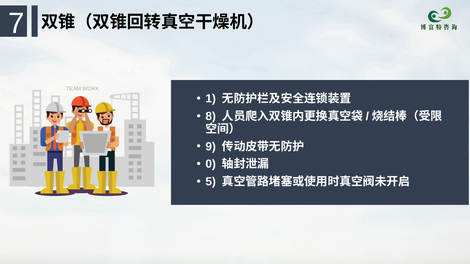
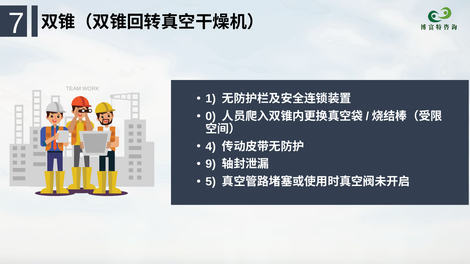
8: 8 -> 0 (211, 116)
9: 9 -> 4 (211, 147)
0: 0 -> 9 (211, 164)
